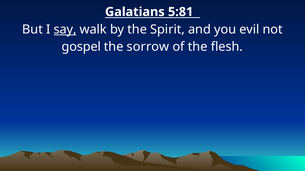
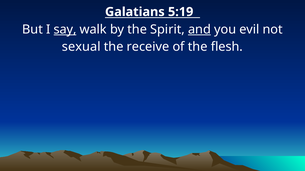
5:81: 5:81 -> 5:19 (181, 12)
and underline: none -> present (199, 29)
gospel: gospel -> sexual (81, 47)
sorrow: sorrow -> receive (148, 47)
